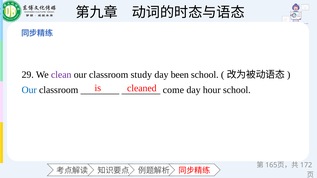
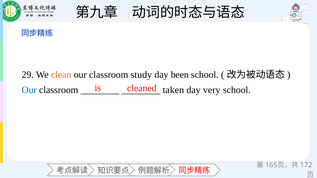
clean colour: purple -> orange (61, 75)
come: come -> taken (173, 90)
hour: hour -> very (212, 90)
